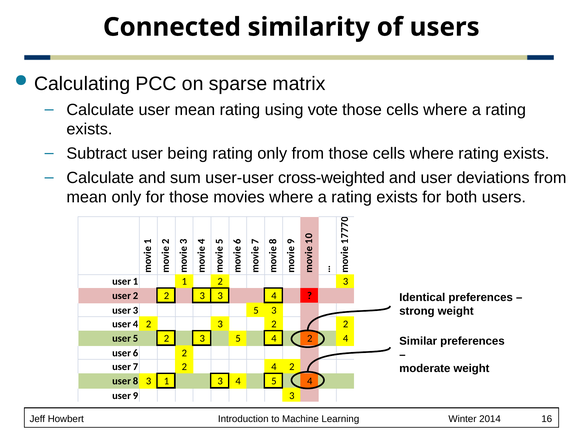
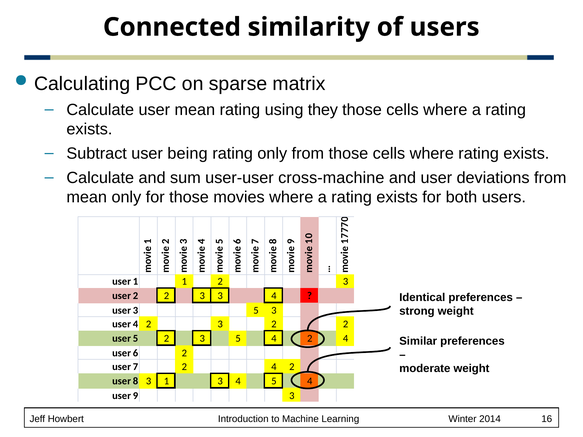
vote: vote -> they (323, 110)
cross-weighted: cross-weighted -> cross-machine (331, 178)
